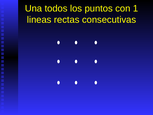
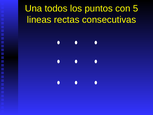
1: 1 -> 5 (136, 8)
